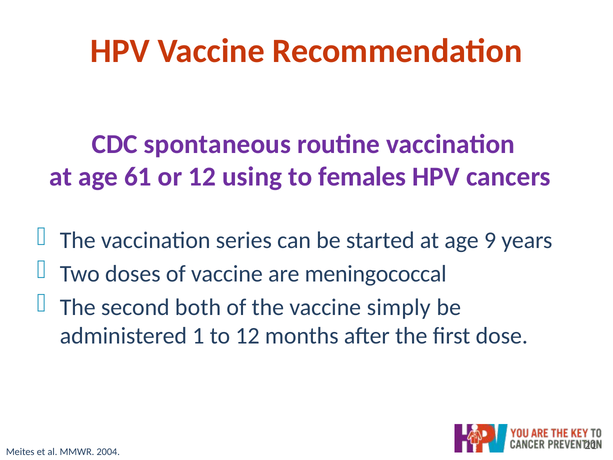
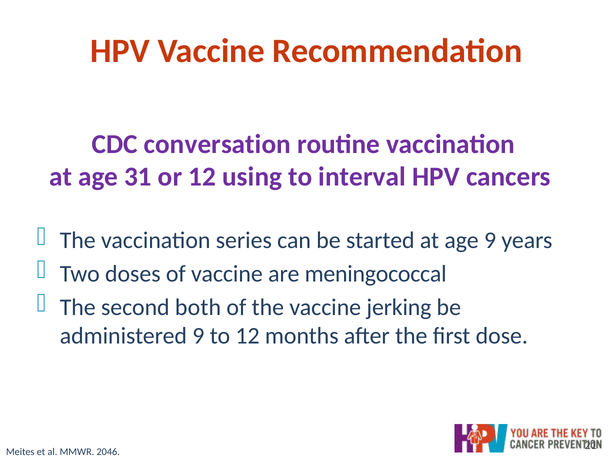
spontaneous: spontaneous -> conversation (217, 144)
61: 61 -> 31 (138, 177)
females: females -> interval (362, 177)
simply: simply -> jerking (399, 307)
administered 1: 1 -> 9 (198, 336)
2004: 2004 -> 2046 (108, 452)
